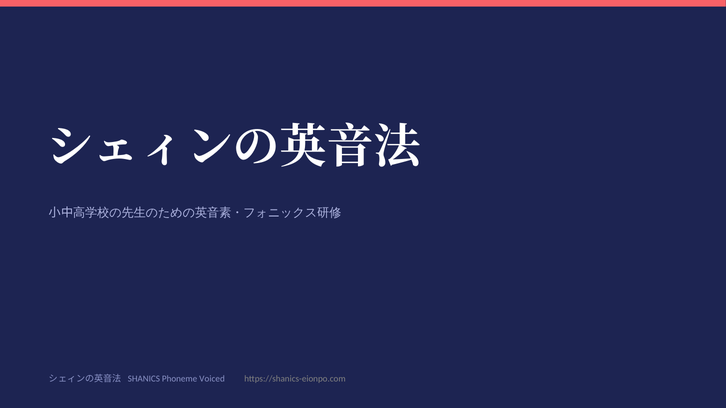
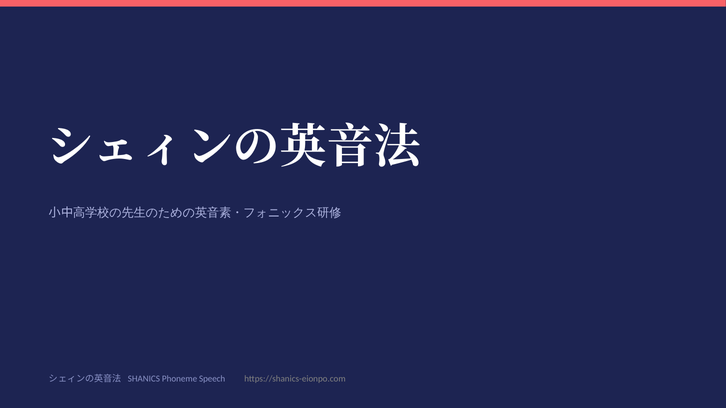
Voiced: Voiced -> Speech (212, 379)
